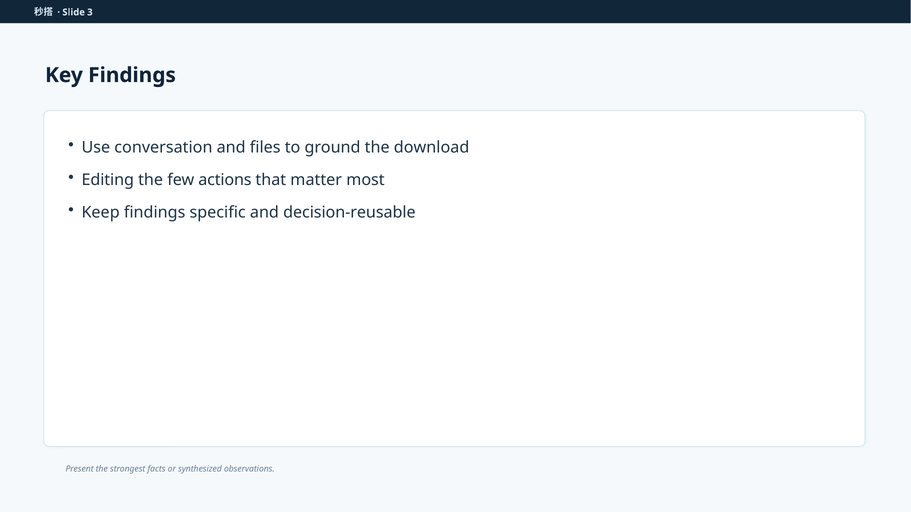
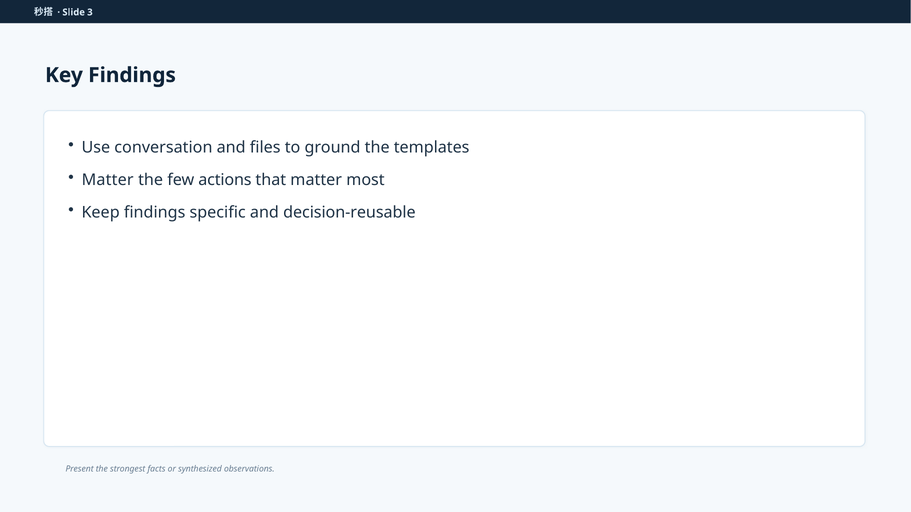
download: download -> templates (432, 147)
Editing: Editing -> Matter (108, 180)
